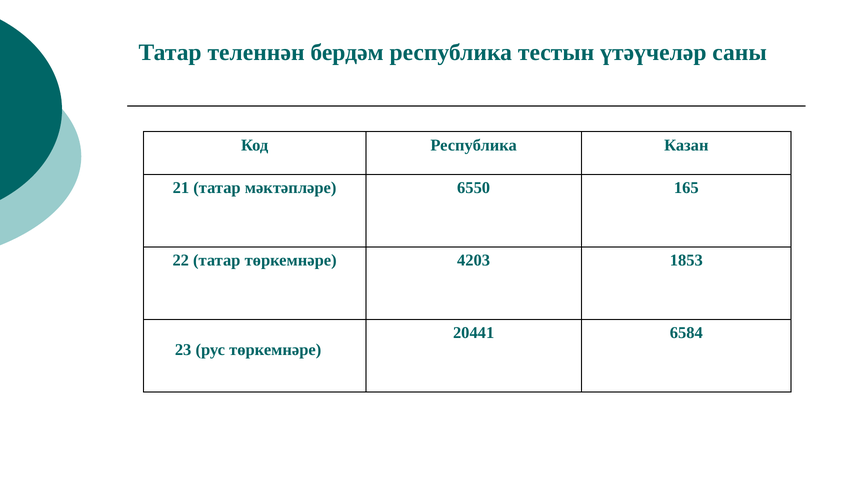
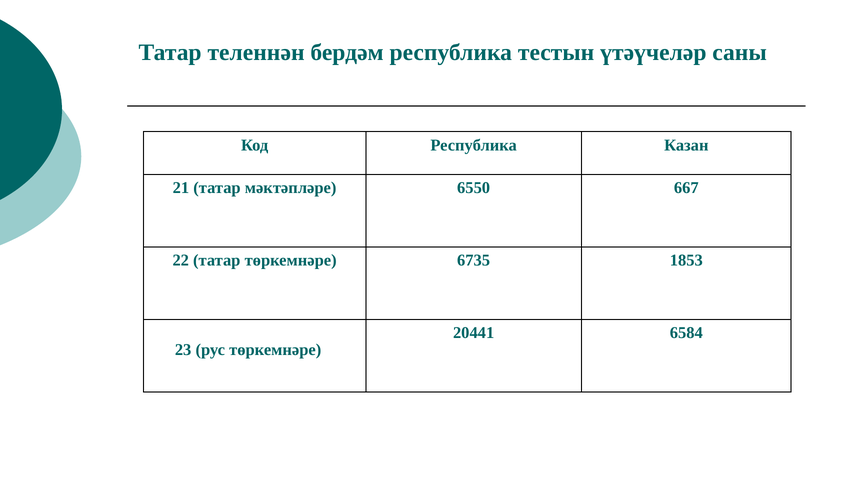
165: 165 -> 667 (686, 188)
4203: 4203 -> 6735 (474, 260)
